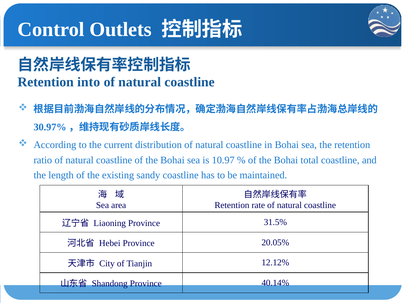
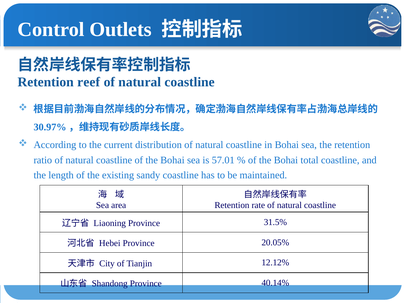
into: into -> reef (89, 82)
10.97: 10.97 -> 57.01 (223, 161)
